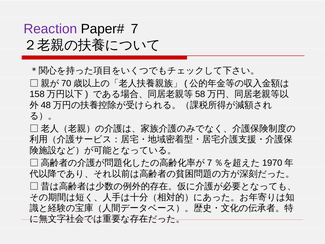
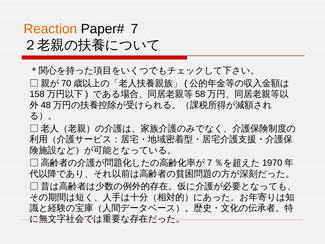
Reaction colour: purple -> orange (50, 29)
